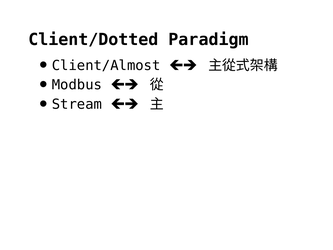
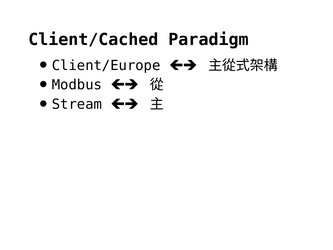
Client/Dotted: Client/Dotted -> Client/Cached (93, 39)
Client/Almost: Client/Almost -> Client/Europe (106, 65)
